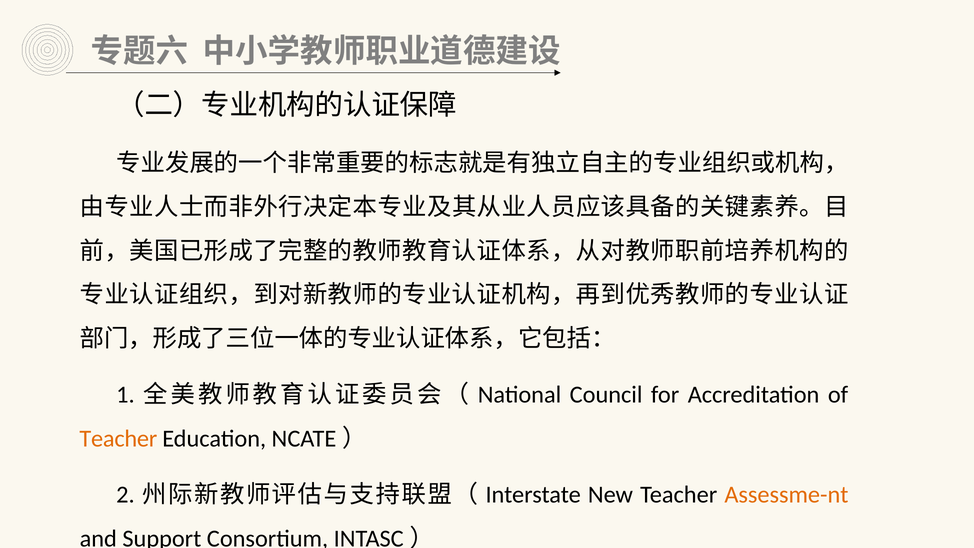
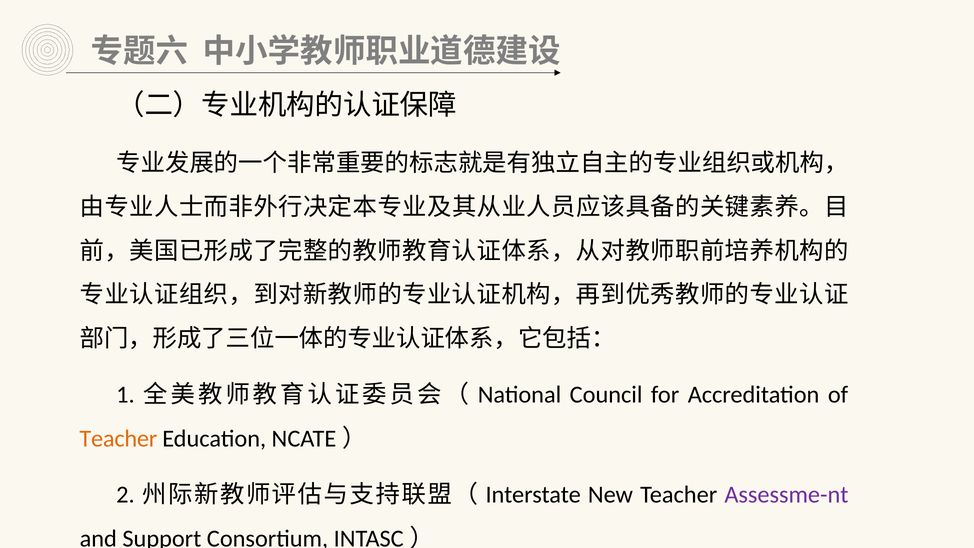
Assessme-nt colour: orange -> purple (786, 495)
